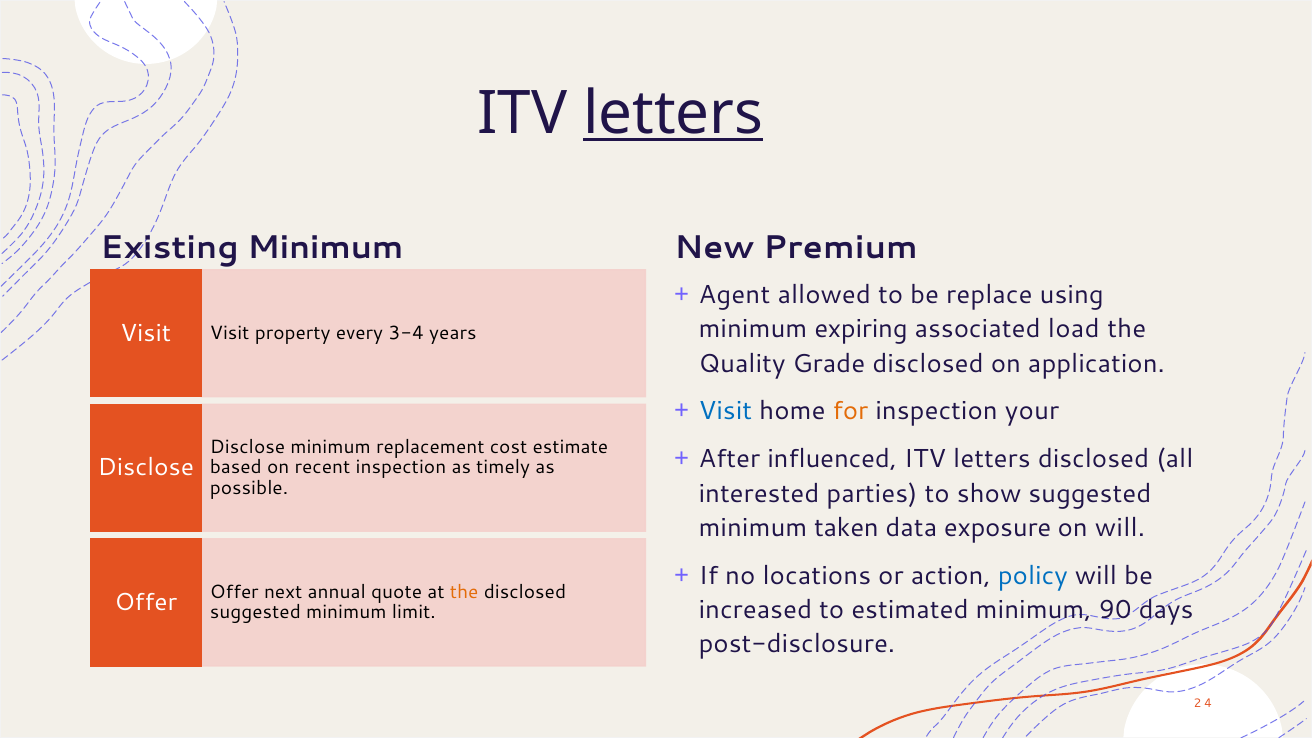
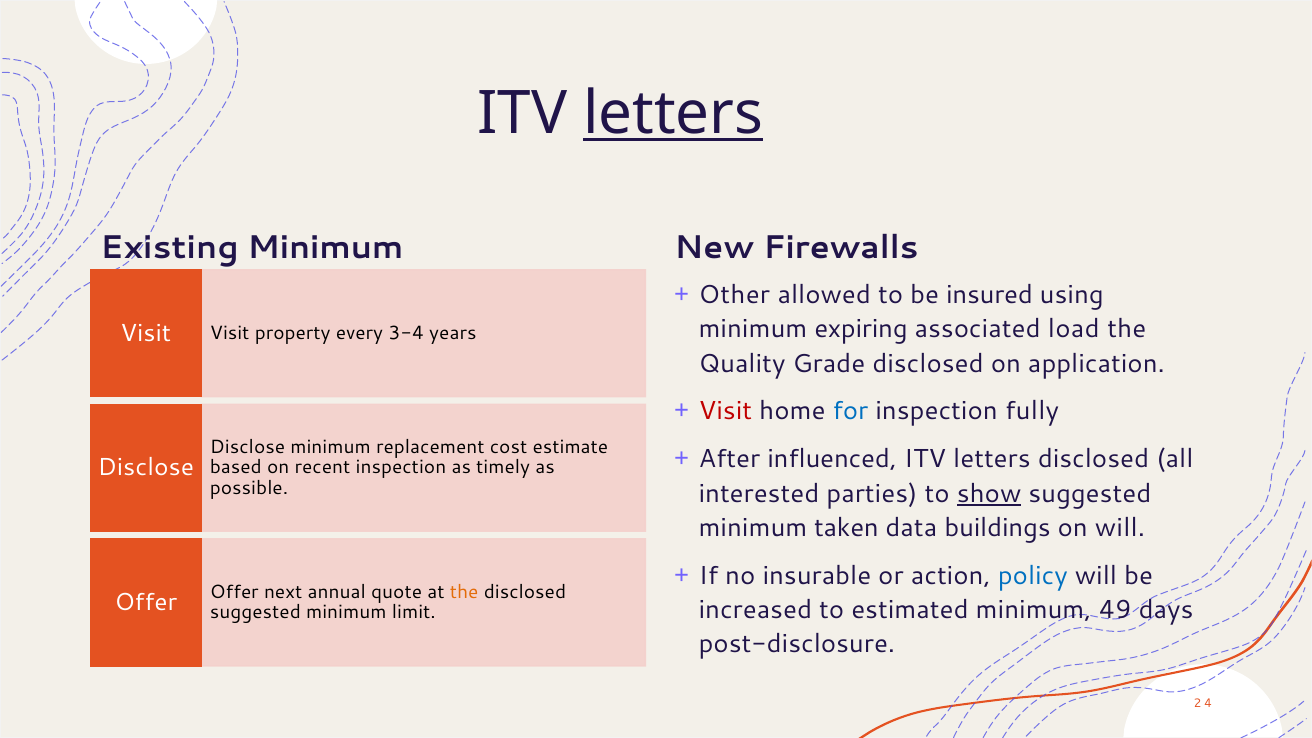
Premium: Premium -> Firewalls (841, 247)
Agent: Agent -> Other (734, 295)
replace: replace -> insured (990, 295)
Visit colour: blue -> red (725, 411)
for colour: orange -> blue (850, 411)
your: your -> fully (1032, 411)
show underline: none -> present (989, 494)
exposure: exposure -> buildings (998, 528)
locations: locations -> insurable (817, 576)
90: 90 -> 49 (1115, 610)
